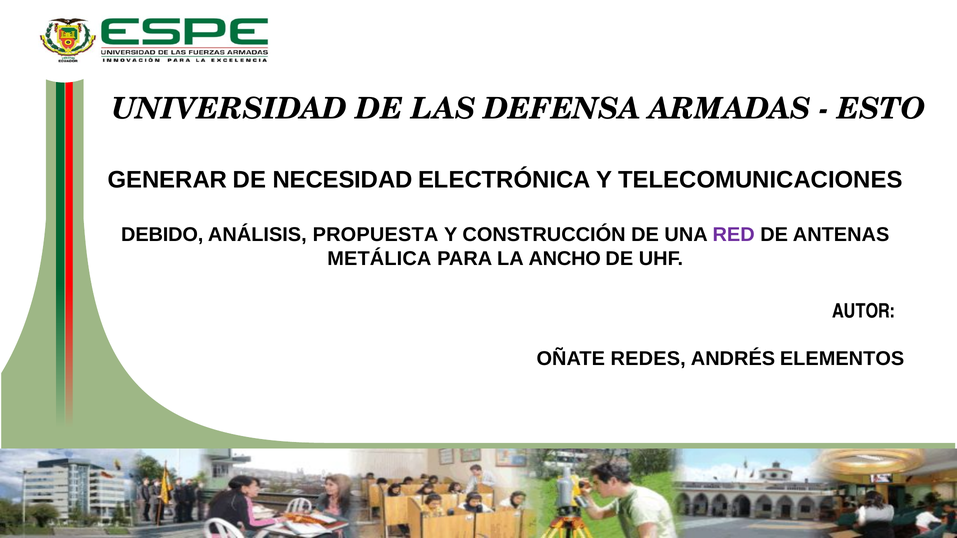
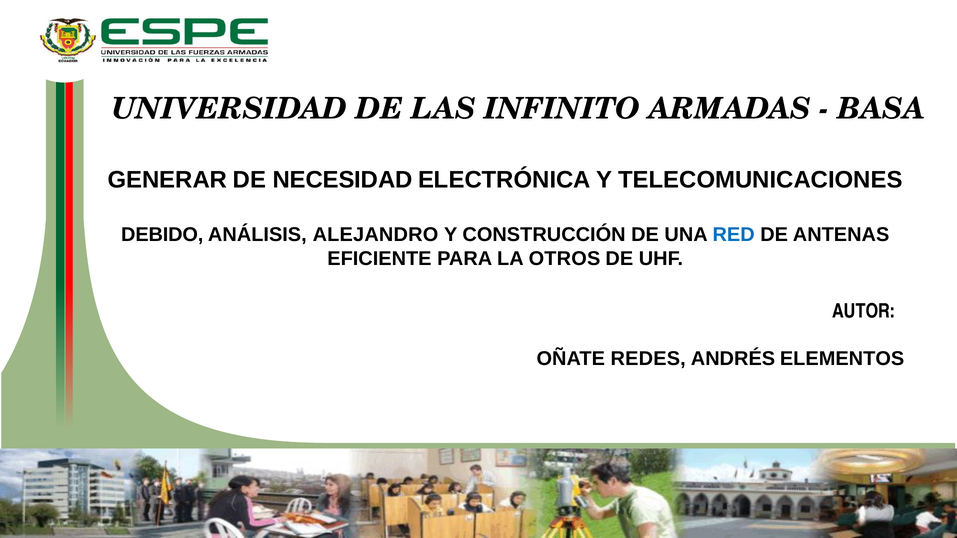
DEFENSA: DEFENSA -> INFINITO (562, 109)
ESTO: ESTO -> BASA (881, 109)
PROPUESTA: PROPUESTA -> ALEJANDRO (375, 235)
RED colour: purple -> blue (734, 235)
METÁLICA: METÁLICA -> EFICIENTE (379, 259)
ANCHO: ANCHO -> OTROS (564, 259)
